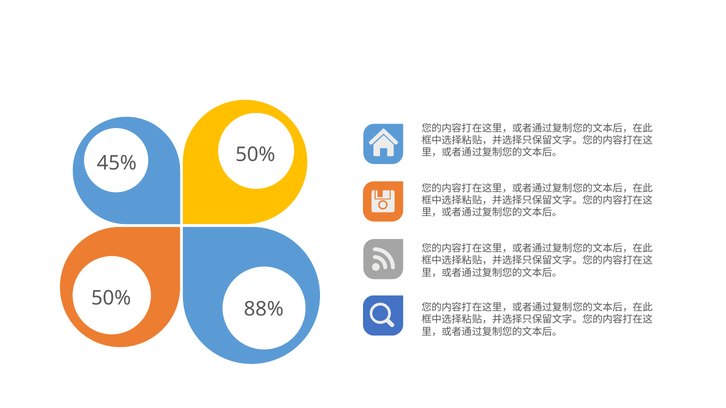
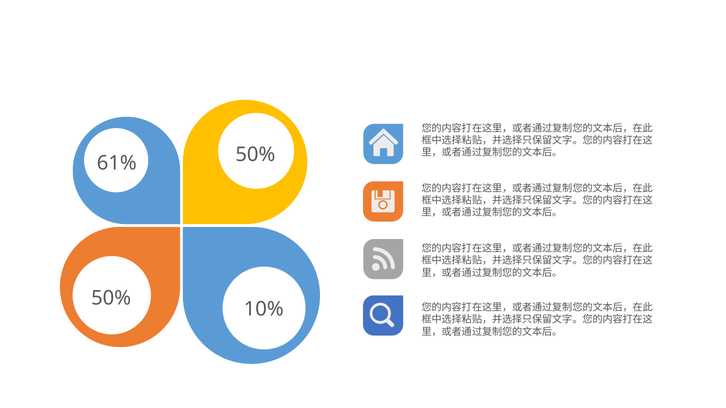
45%: 45% -> 61% (117, 163)
88%: 88% -> 10% (264, 310)
